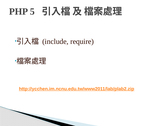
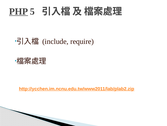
PHP underline: none -> present (19, 11)
